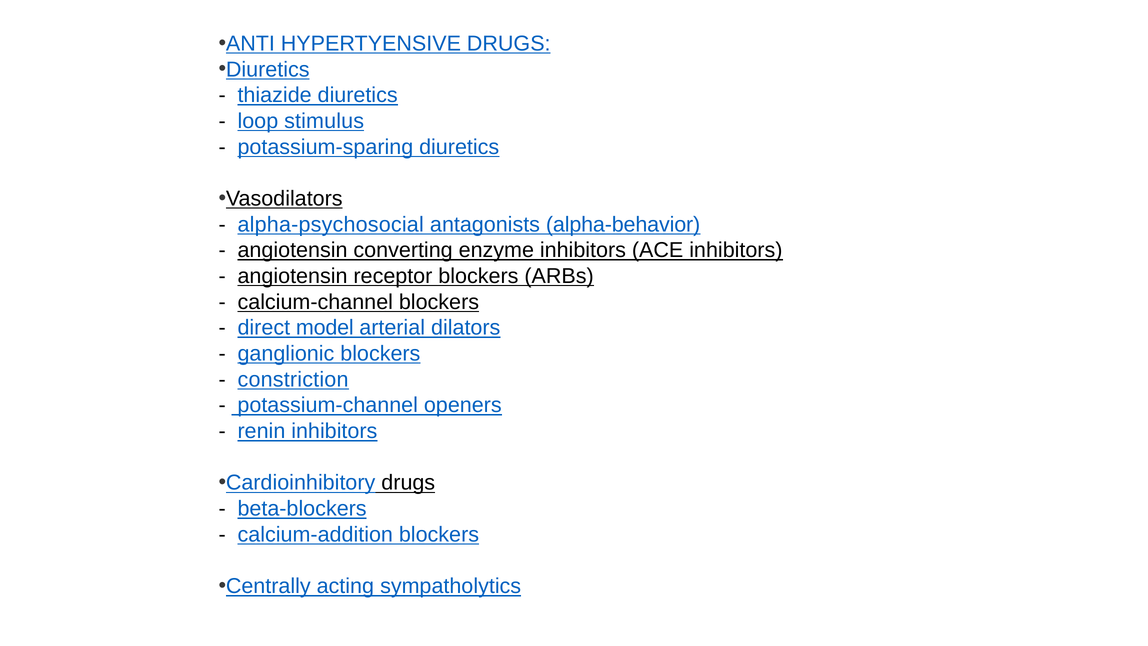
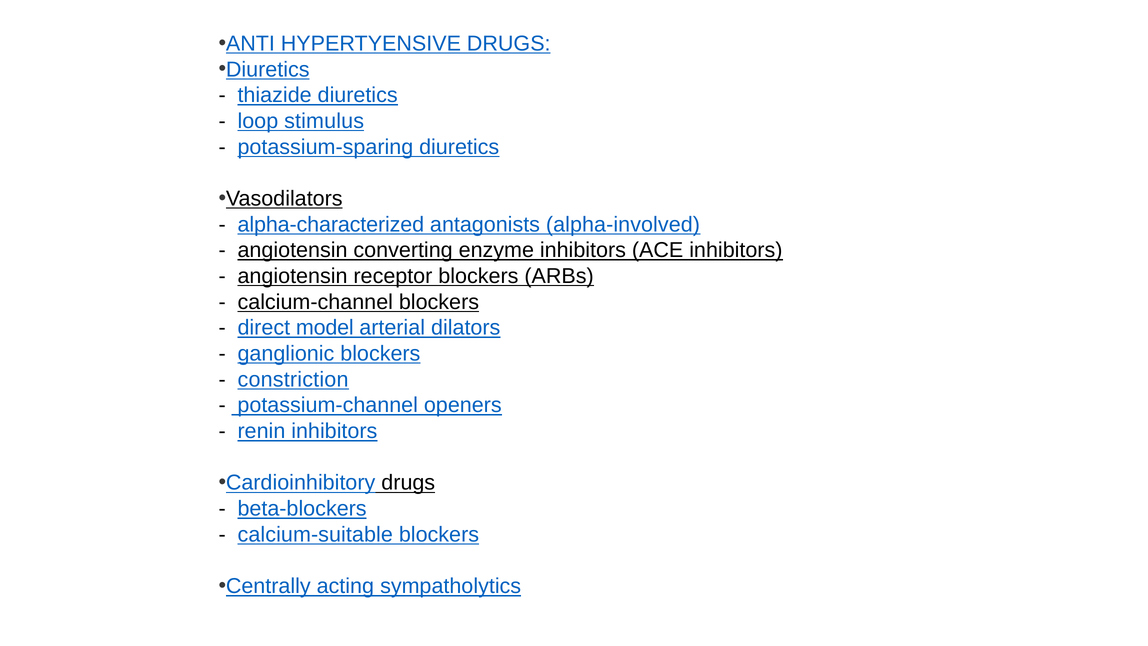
alpha-psychosocial: alpha-psychosocial -> alpha-characterized (331, 224)
alpha-behavior: alpha-behavior -> alpha-involved (623, 224)
calcium-addition: calcium-addition -> calcium-suitable (315, 534)
